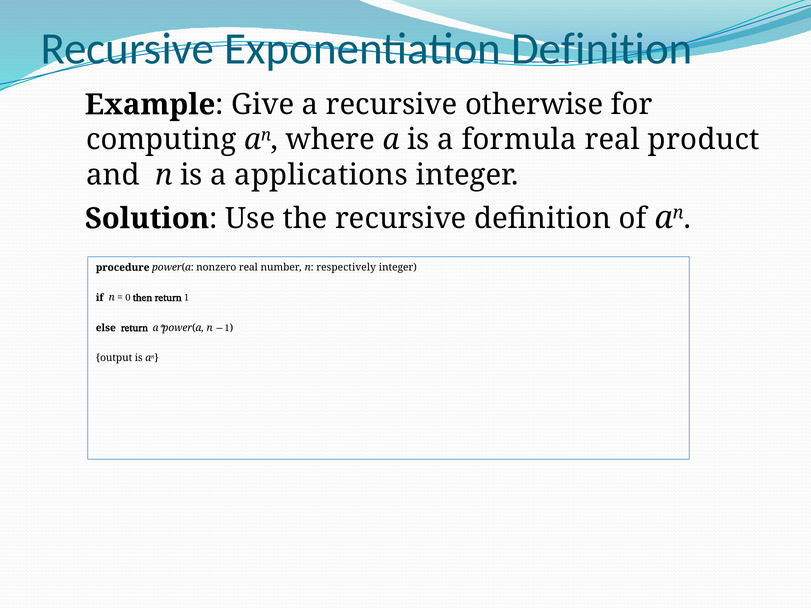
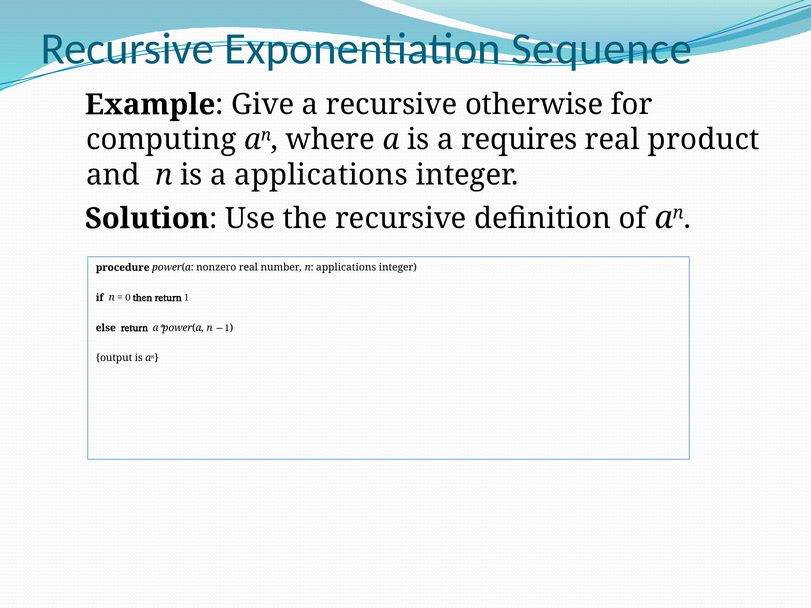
Exponentiation Definition: Definition -> Sequence (602, 49)
formula: formula -> requires (519, 140)
n respectively: respectively -> applications (346, 268)
